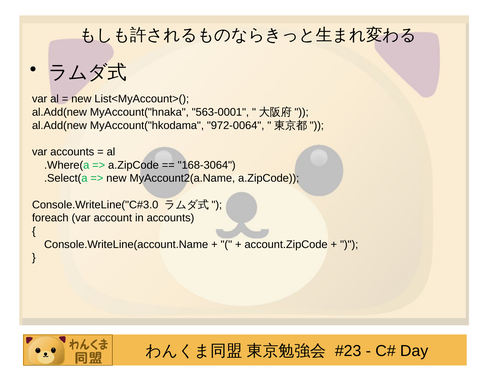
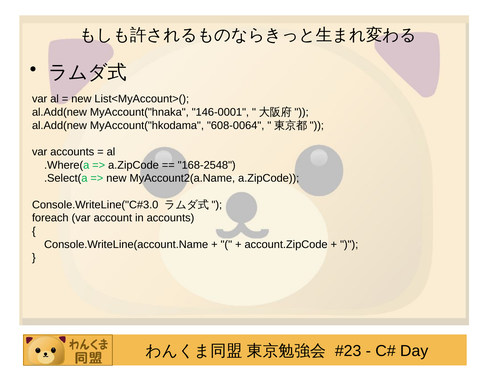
563-0001: 563-0001 -> 146-0001 (220, 112)
972-0064: 972-0064 -> 608-0064 (236, 125)
168-3064: 168-3064 -> 168-2548 (207, 165)
